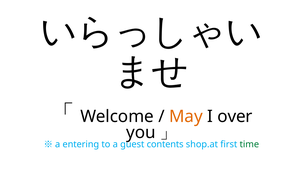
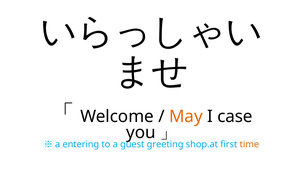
over: over -> case (235, 116)
contents: contents -> greeting (165, 144)
time colour: green -> orange (249, 144)
